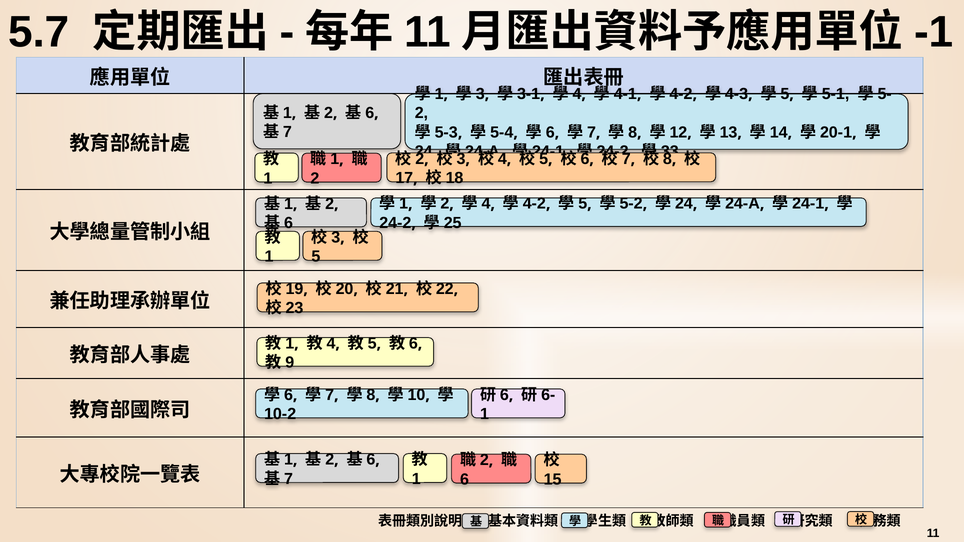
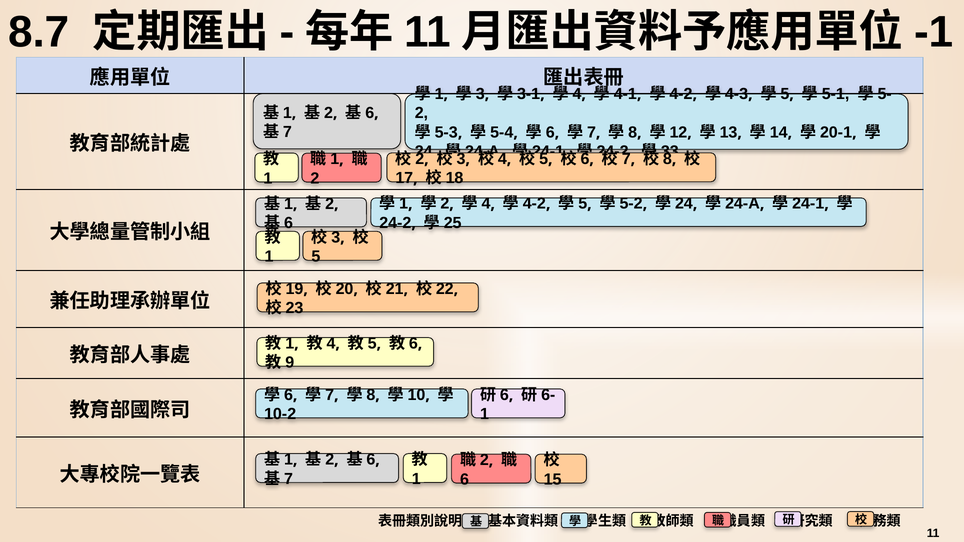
5.7: 5.7 -> 8.7 (39, 32)
